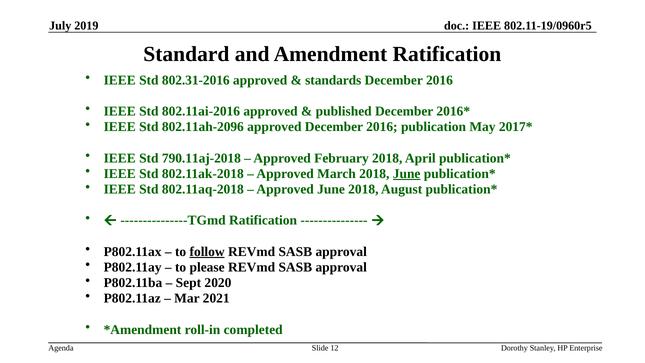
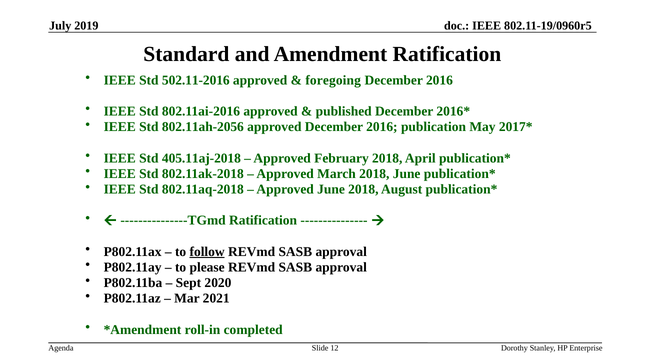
802.31-2016: 802.31-2016 -> 502.11-2016 (196, 80)
standards: standards -> foregoing (333, 80)
802.11ah-2096: 802.11ah-2096 -> 802.11ah-2056 (203, 127)
790.11aj-2018: 790.11aj-2018 -> 405.11aj-2018 (201, 158)
June underline: present -> none (407, 174)
